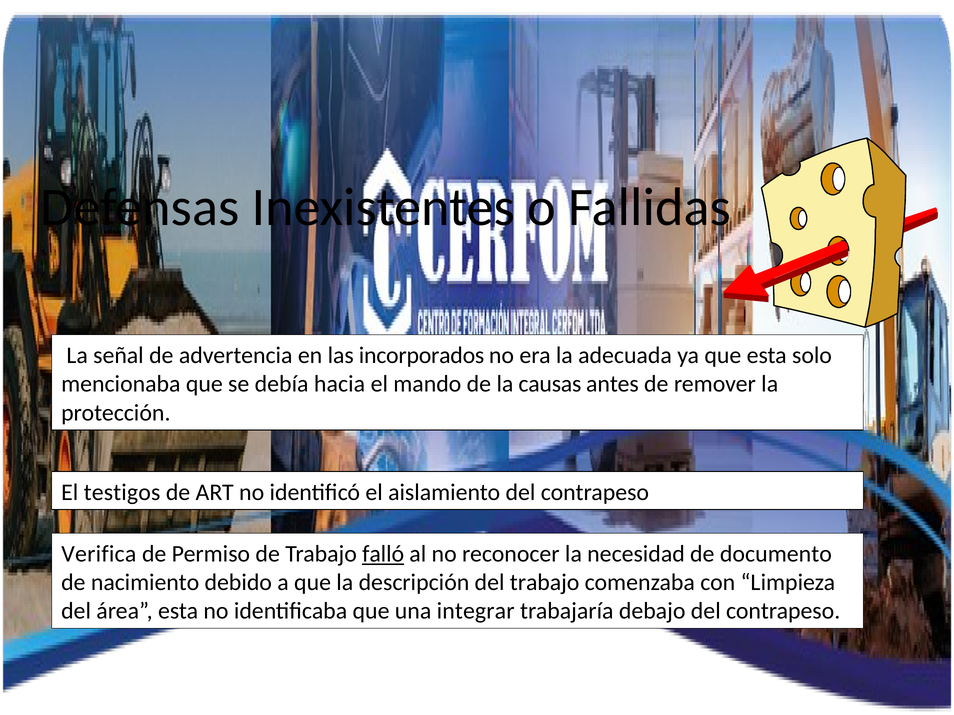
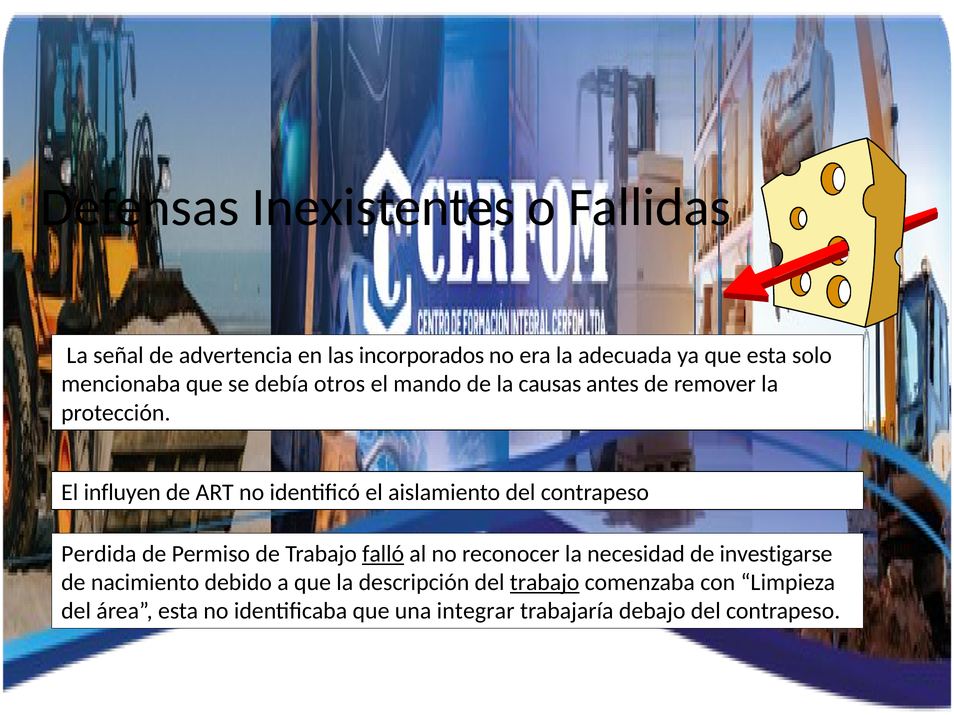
hacia: hacia -> otros (340, 384)
testigos: testigos -> influyen (122, 493)
Verifica: Verifica -> Perdida (99, 554)
documento: documento -> investigarse (776, 554)
trabajo underline: none -> present (545, 583)
